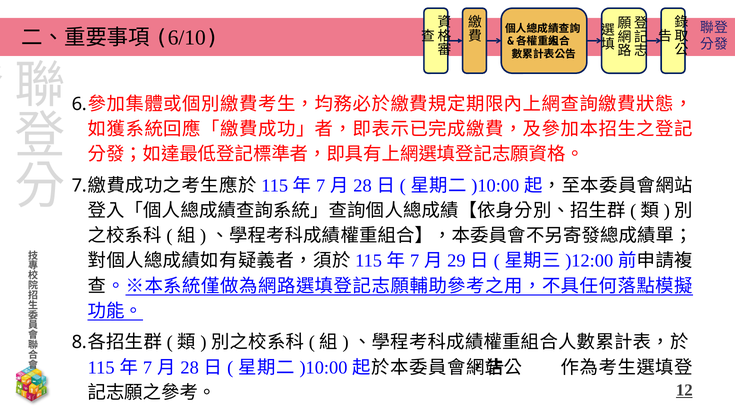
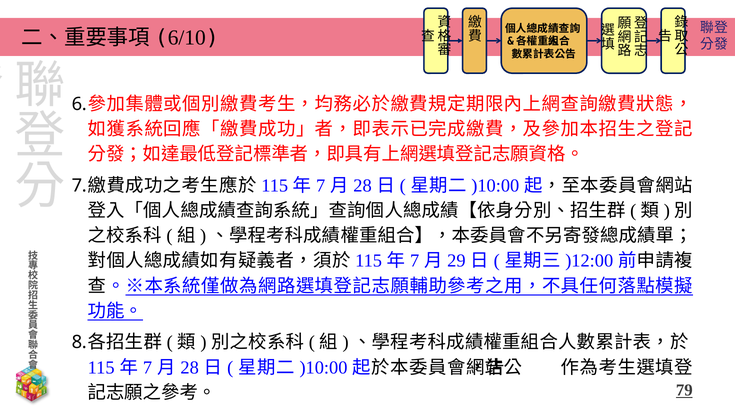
12: 12 -> 79 (684, 391)
